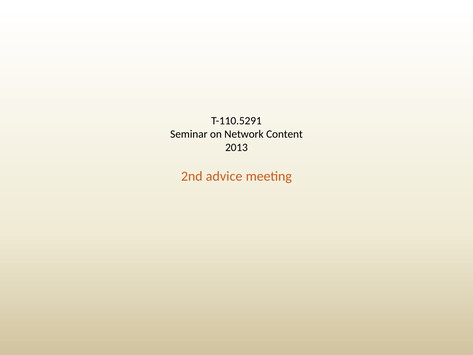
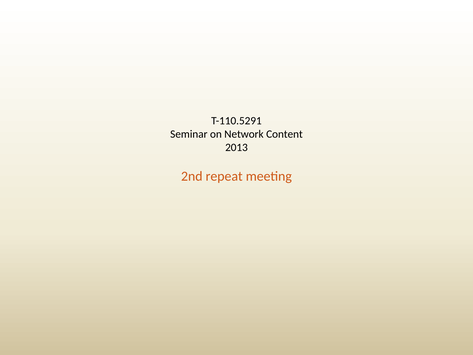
advice: advice -> repeat (224, 176)
